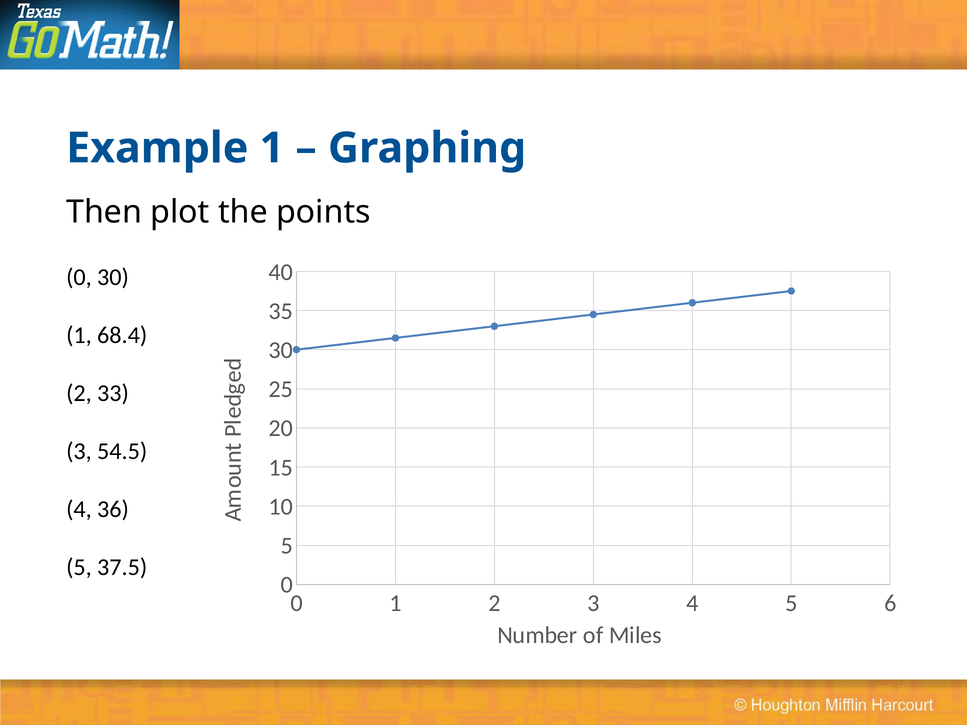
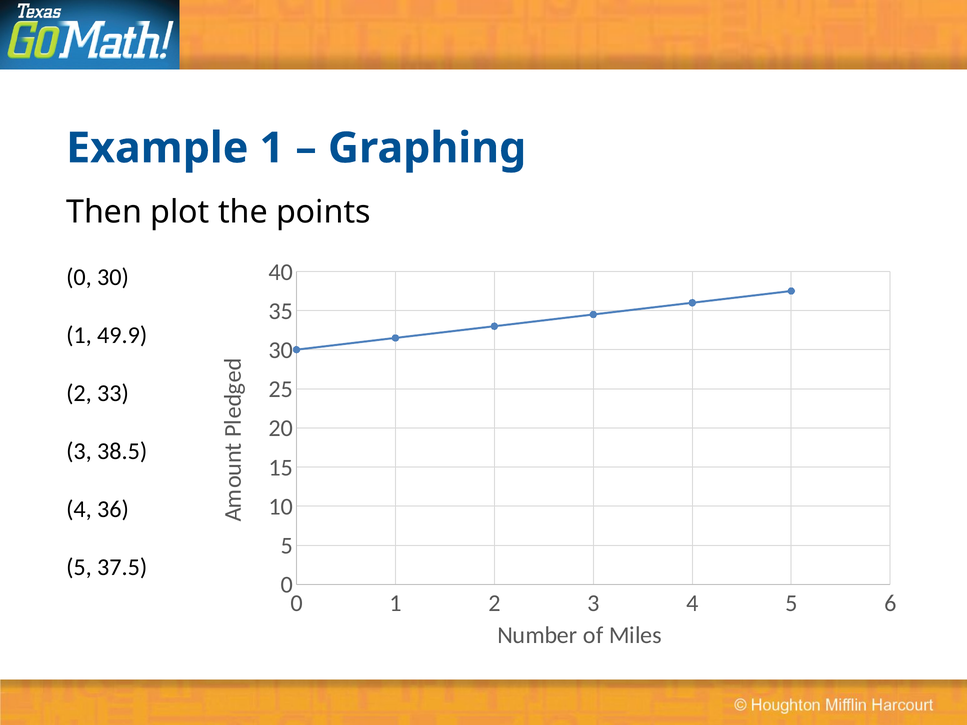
68.4: 68.4 -> 49.9 (122, 336)
54.5: 54.5 -> 38.5 (122, 452)
